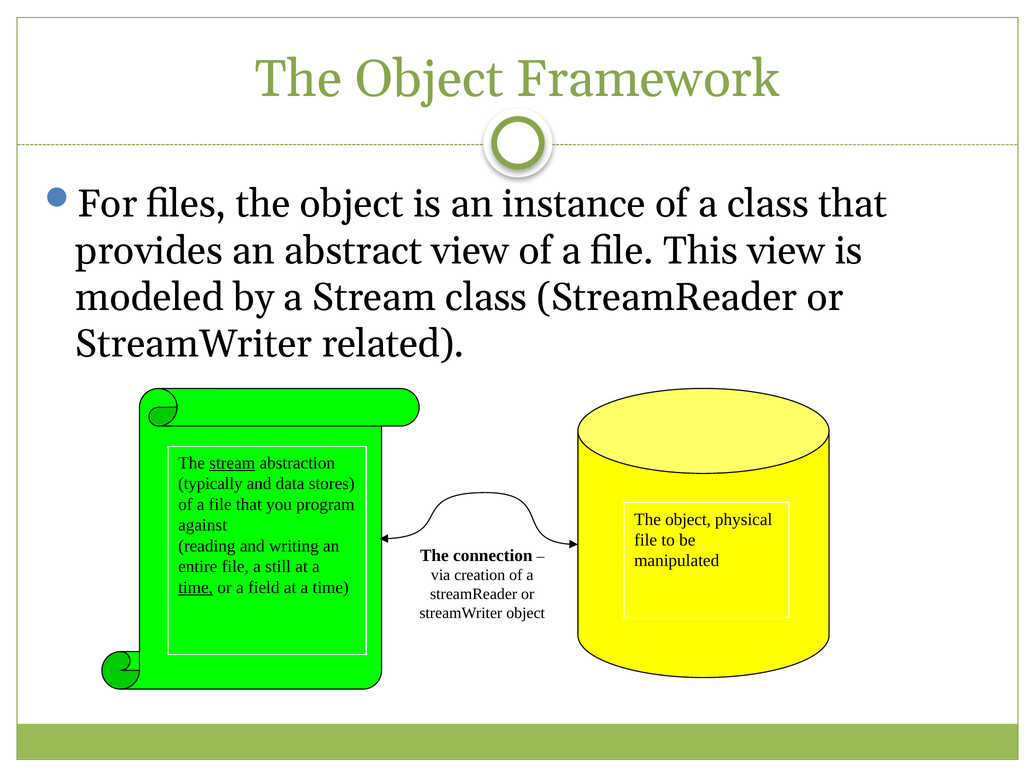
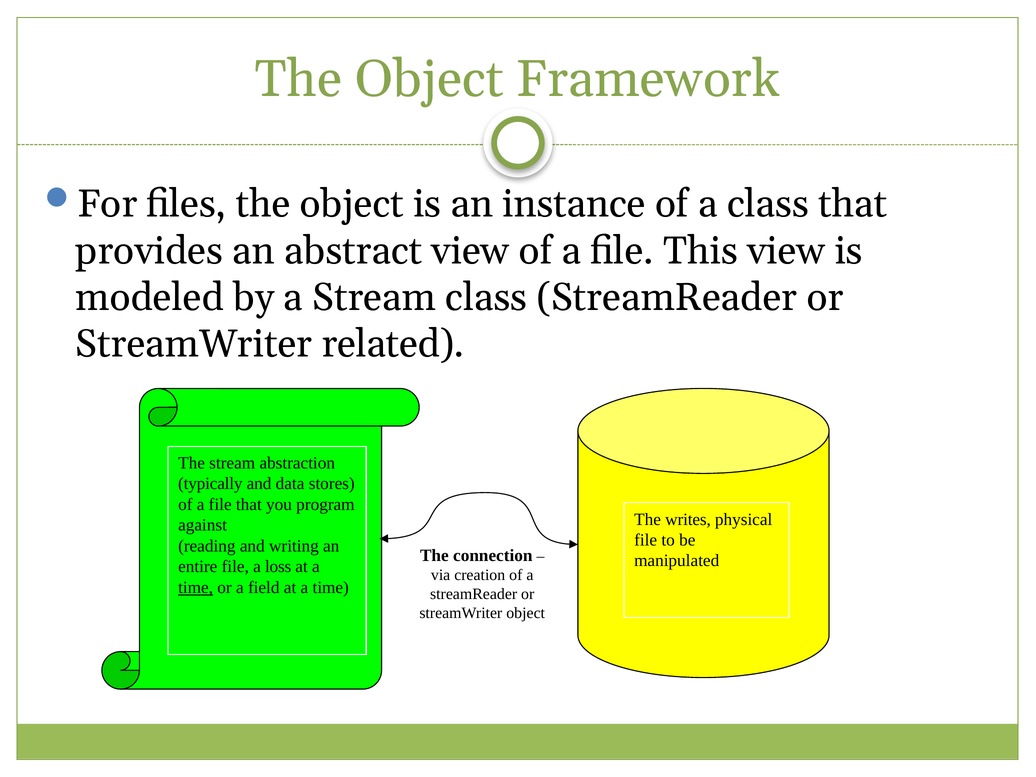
stream underline: present -> none (232, 463)
object: object -> writes (688, 519)
still: still -> loss (278, 567)
